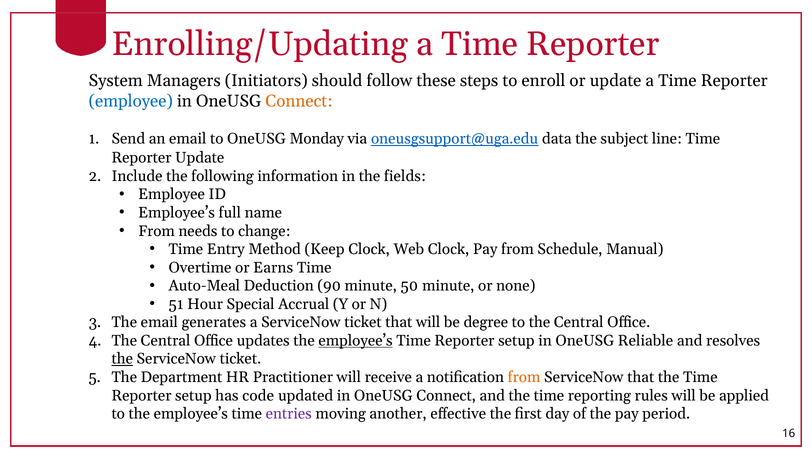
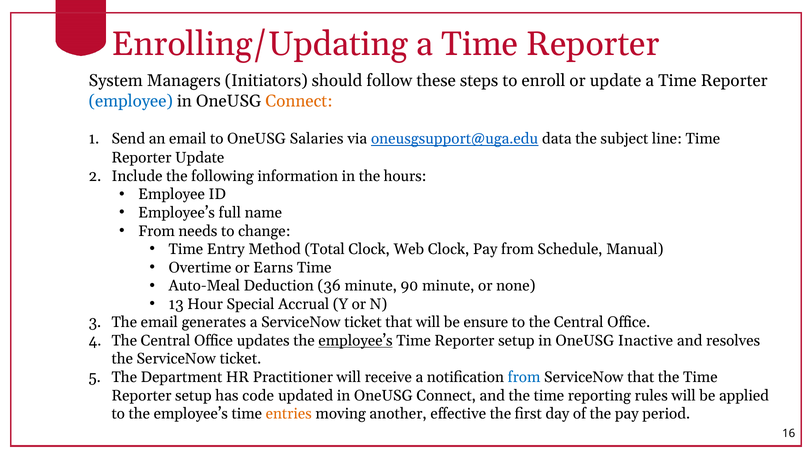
Monday: Monday -> Salaries (317, 139)
fields: fields -> hours (405, 176)
Keep: Keep -> Total (325, 249)
90: 90 -> 36 (329, 286)
50: 50 -> 90 (409, 286)
51: 51 -> 13 (176, 304)
degree: degree -> ensure (486, 322)
Reliable: Reliable -> Inactive (646, 340)
the underline: present -> none (122, 359)
from colour: orange -> blue (524, 377)
entries colour: purple -> orange (289, 414)
